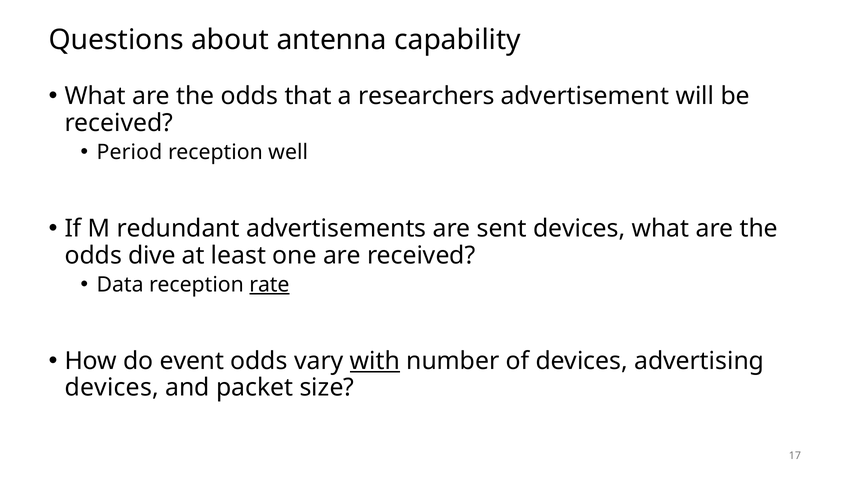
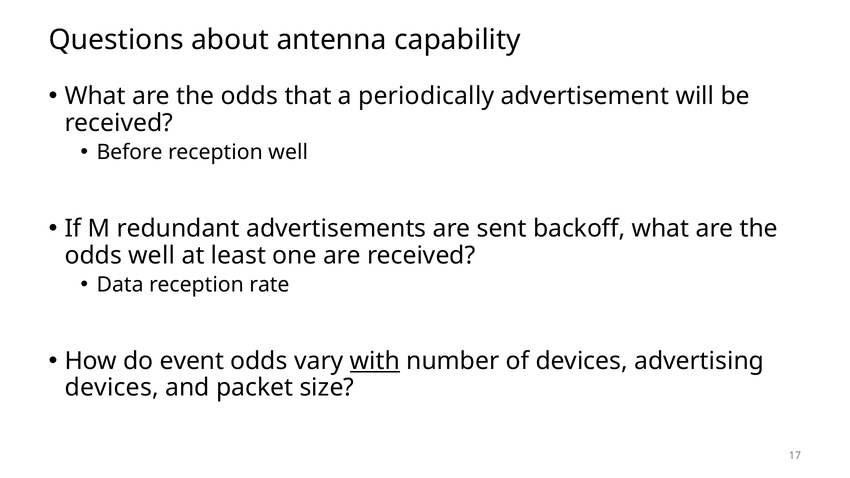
researchers: researchers -> periodically (426, 96)
Period: Period -> Before (130, 152)
sent devices: devices -> backoff (579, 229)
odds dive: dive -> well (152, 255)
rate underline: present -> none (269, 285)
